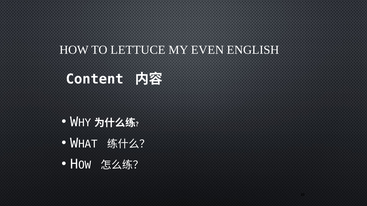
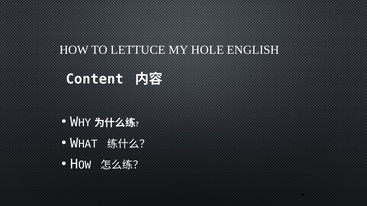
EVEN: EVEN -> HOLE (207, 50)
